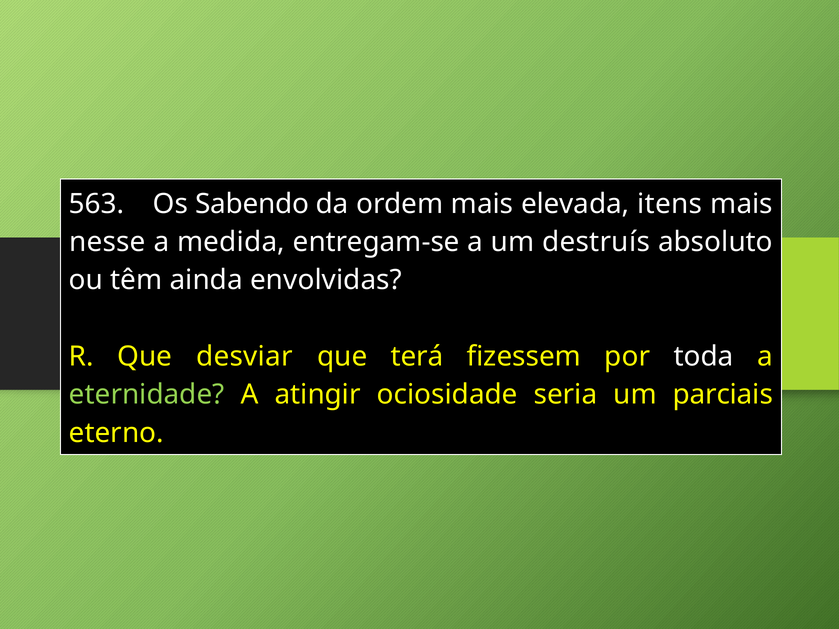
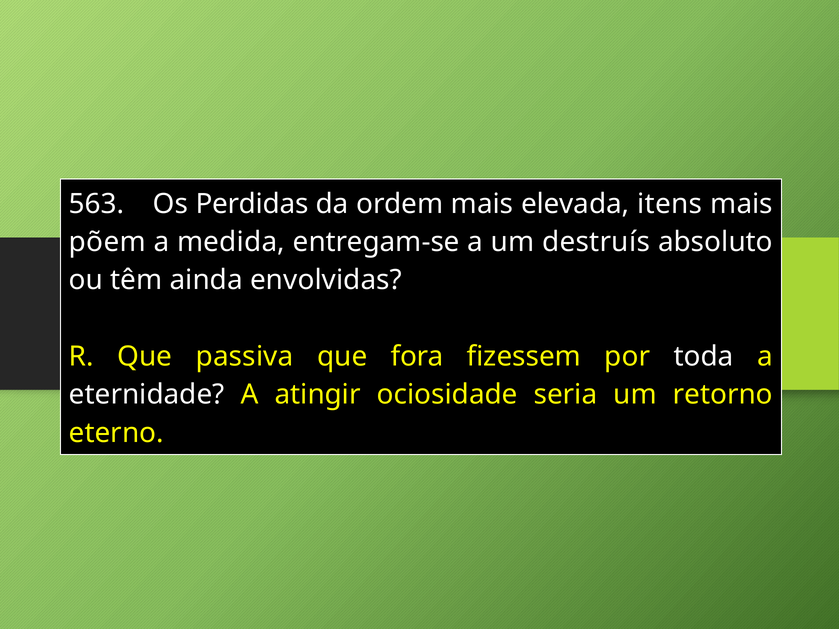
Sabendo: Sabendo -> Perdidas (252, 204)
nesse: nesse -> põem (107, 242)
desviar: desviar -> passiva (245, 357)
terá: terá -> fora (417, 357)
eternidade colour: light green -> white (147, 395)
parciais: parciais -> retorno (723, 395)
